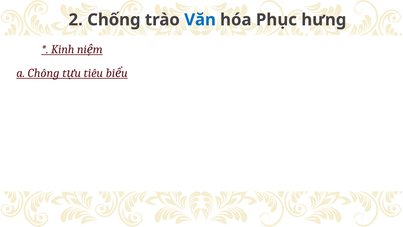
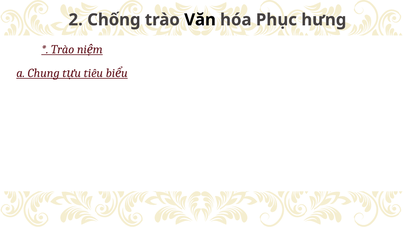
Văn colour: blue -> black (200, 20)
Kinh: Kinh -> Trào (63, 49)
a Chống: Chống -> Chung (44, 73)
